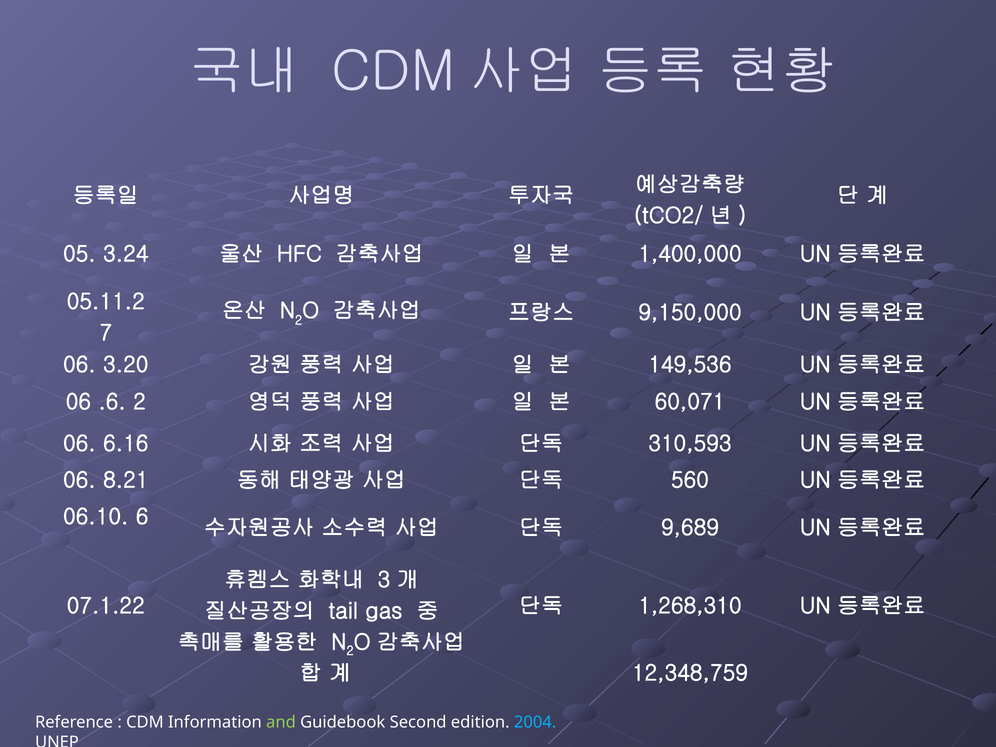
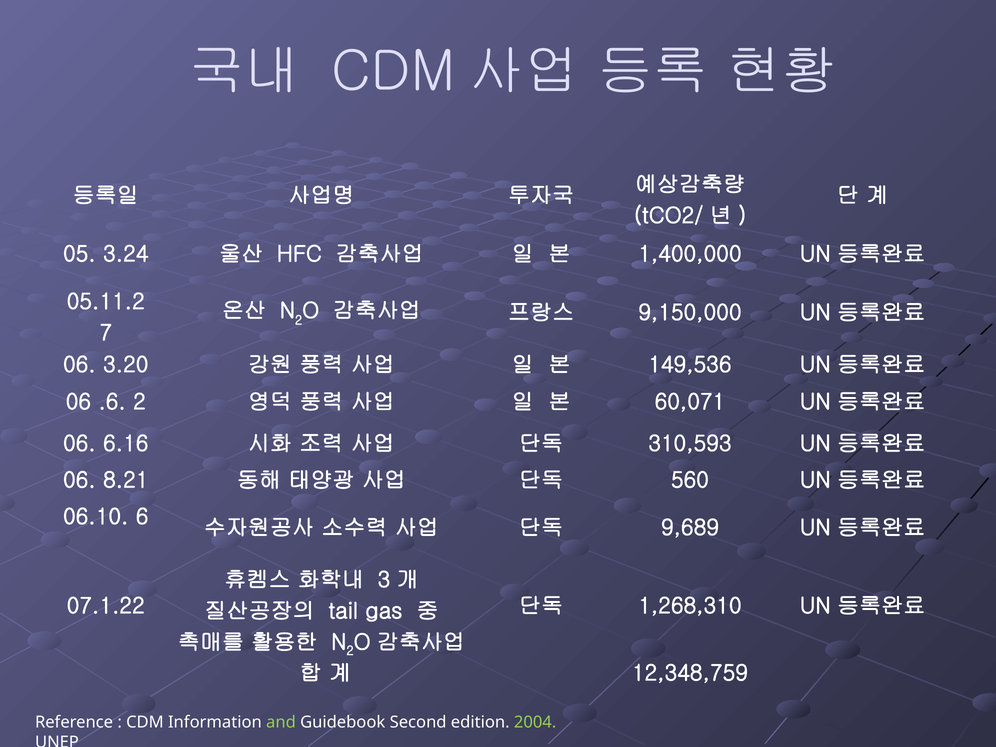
2004 colour: light blue -> light green (535, 722)
